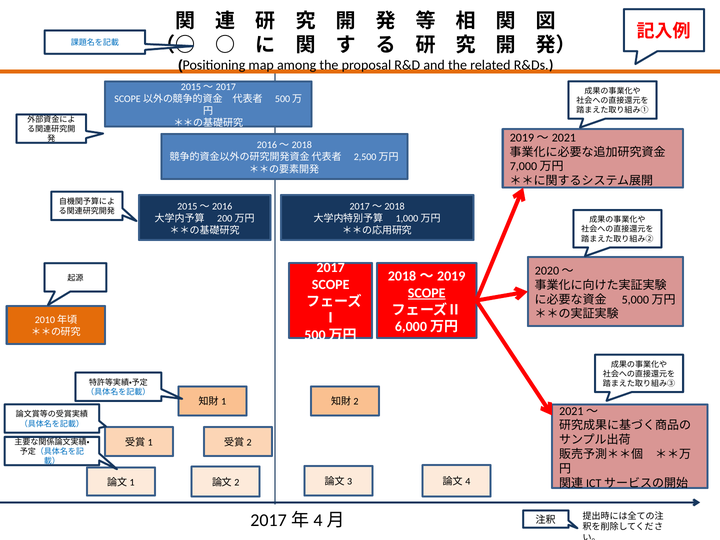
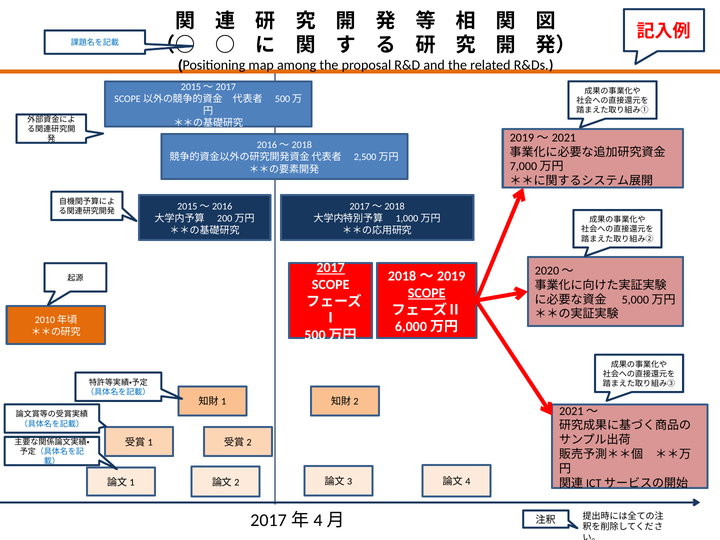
2017 underline: none -> present (331, 268)
